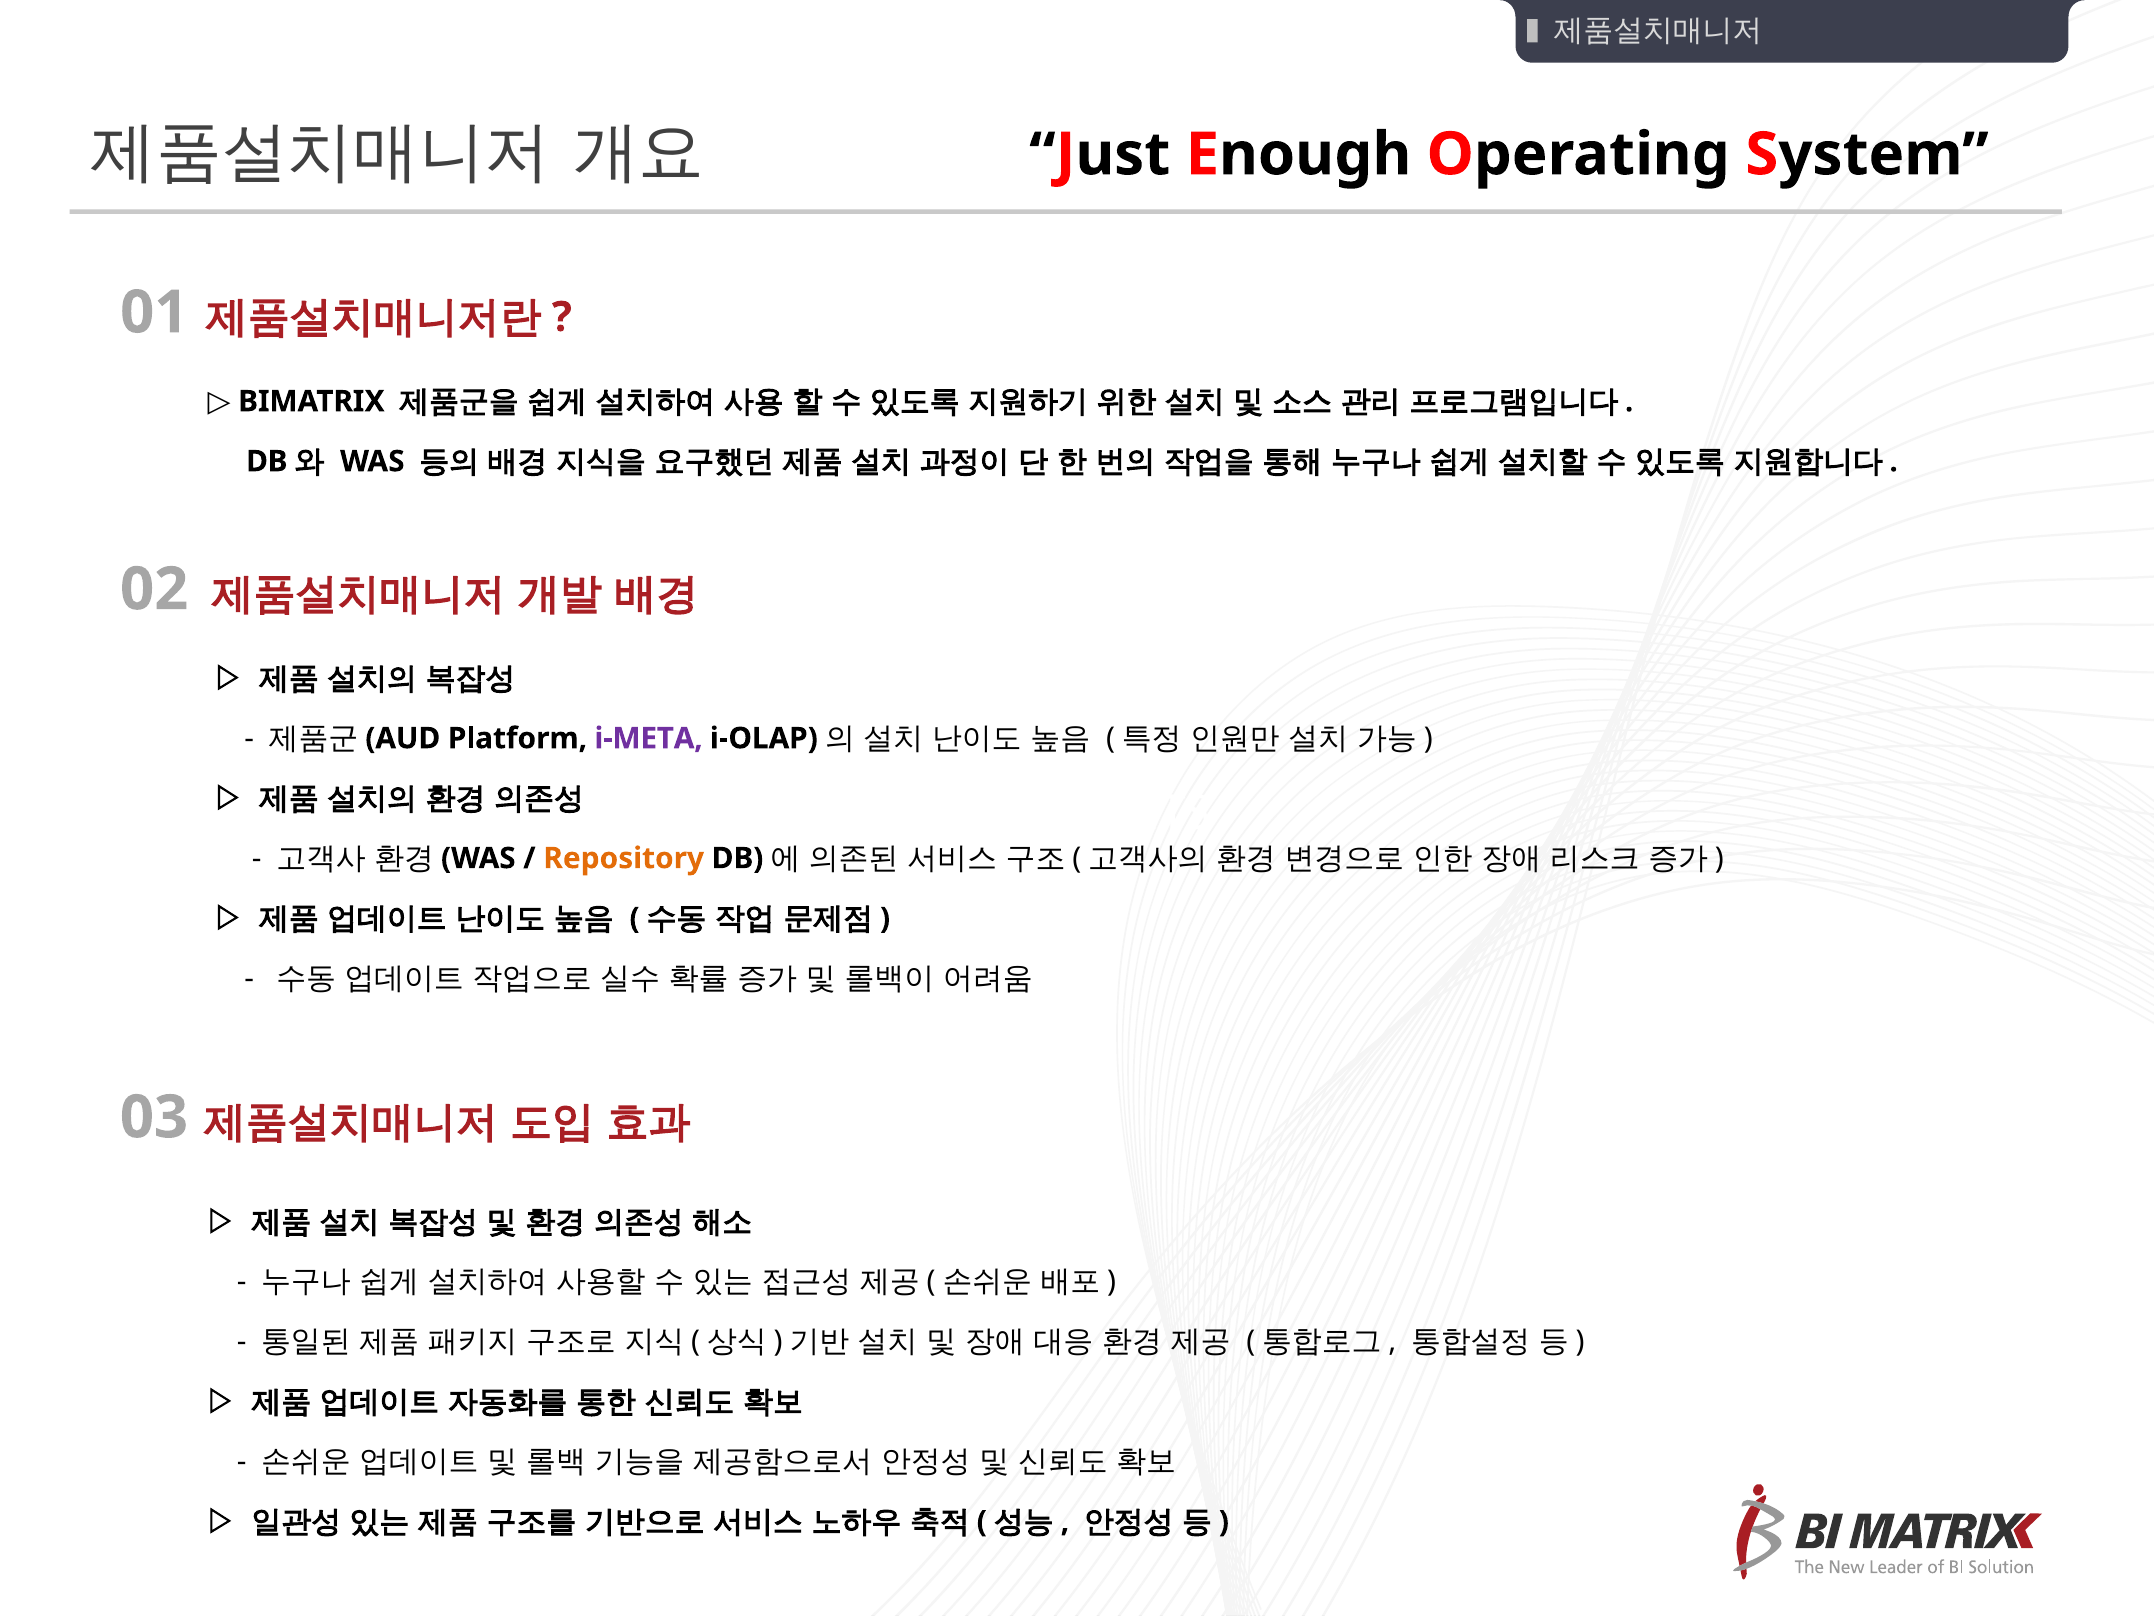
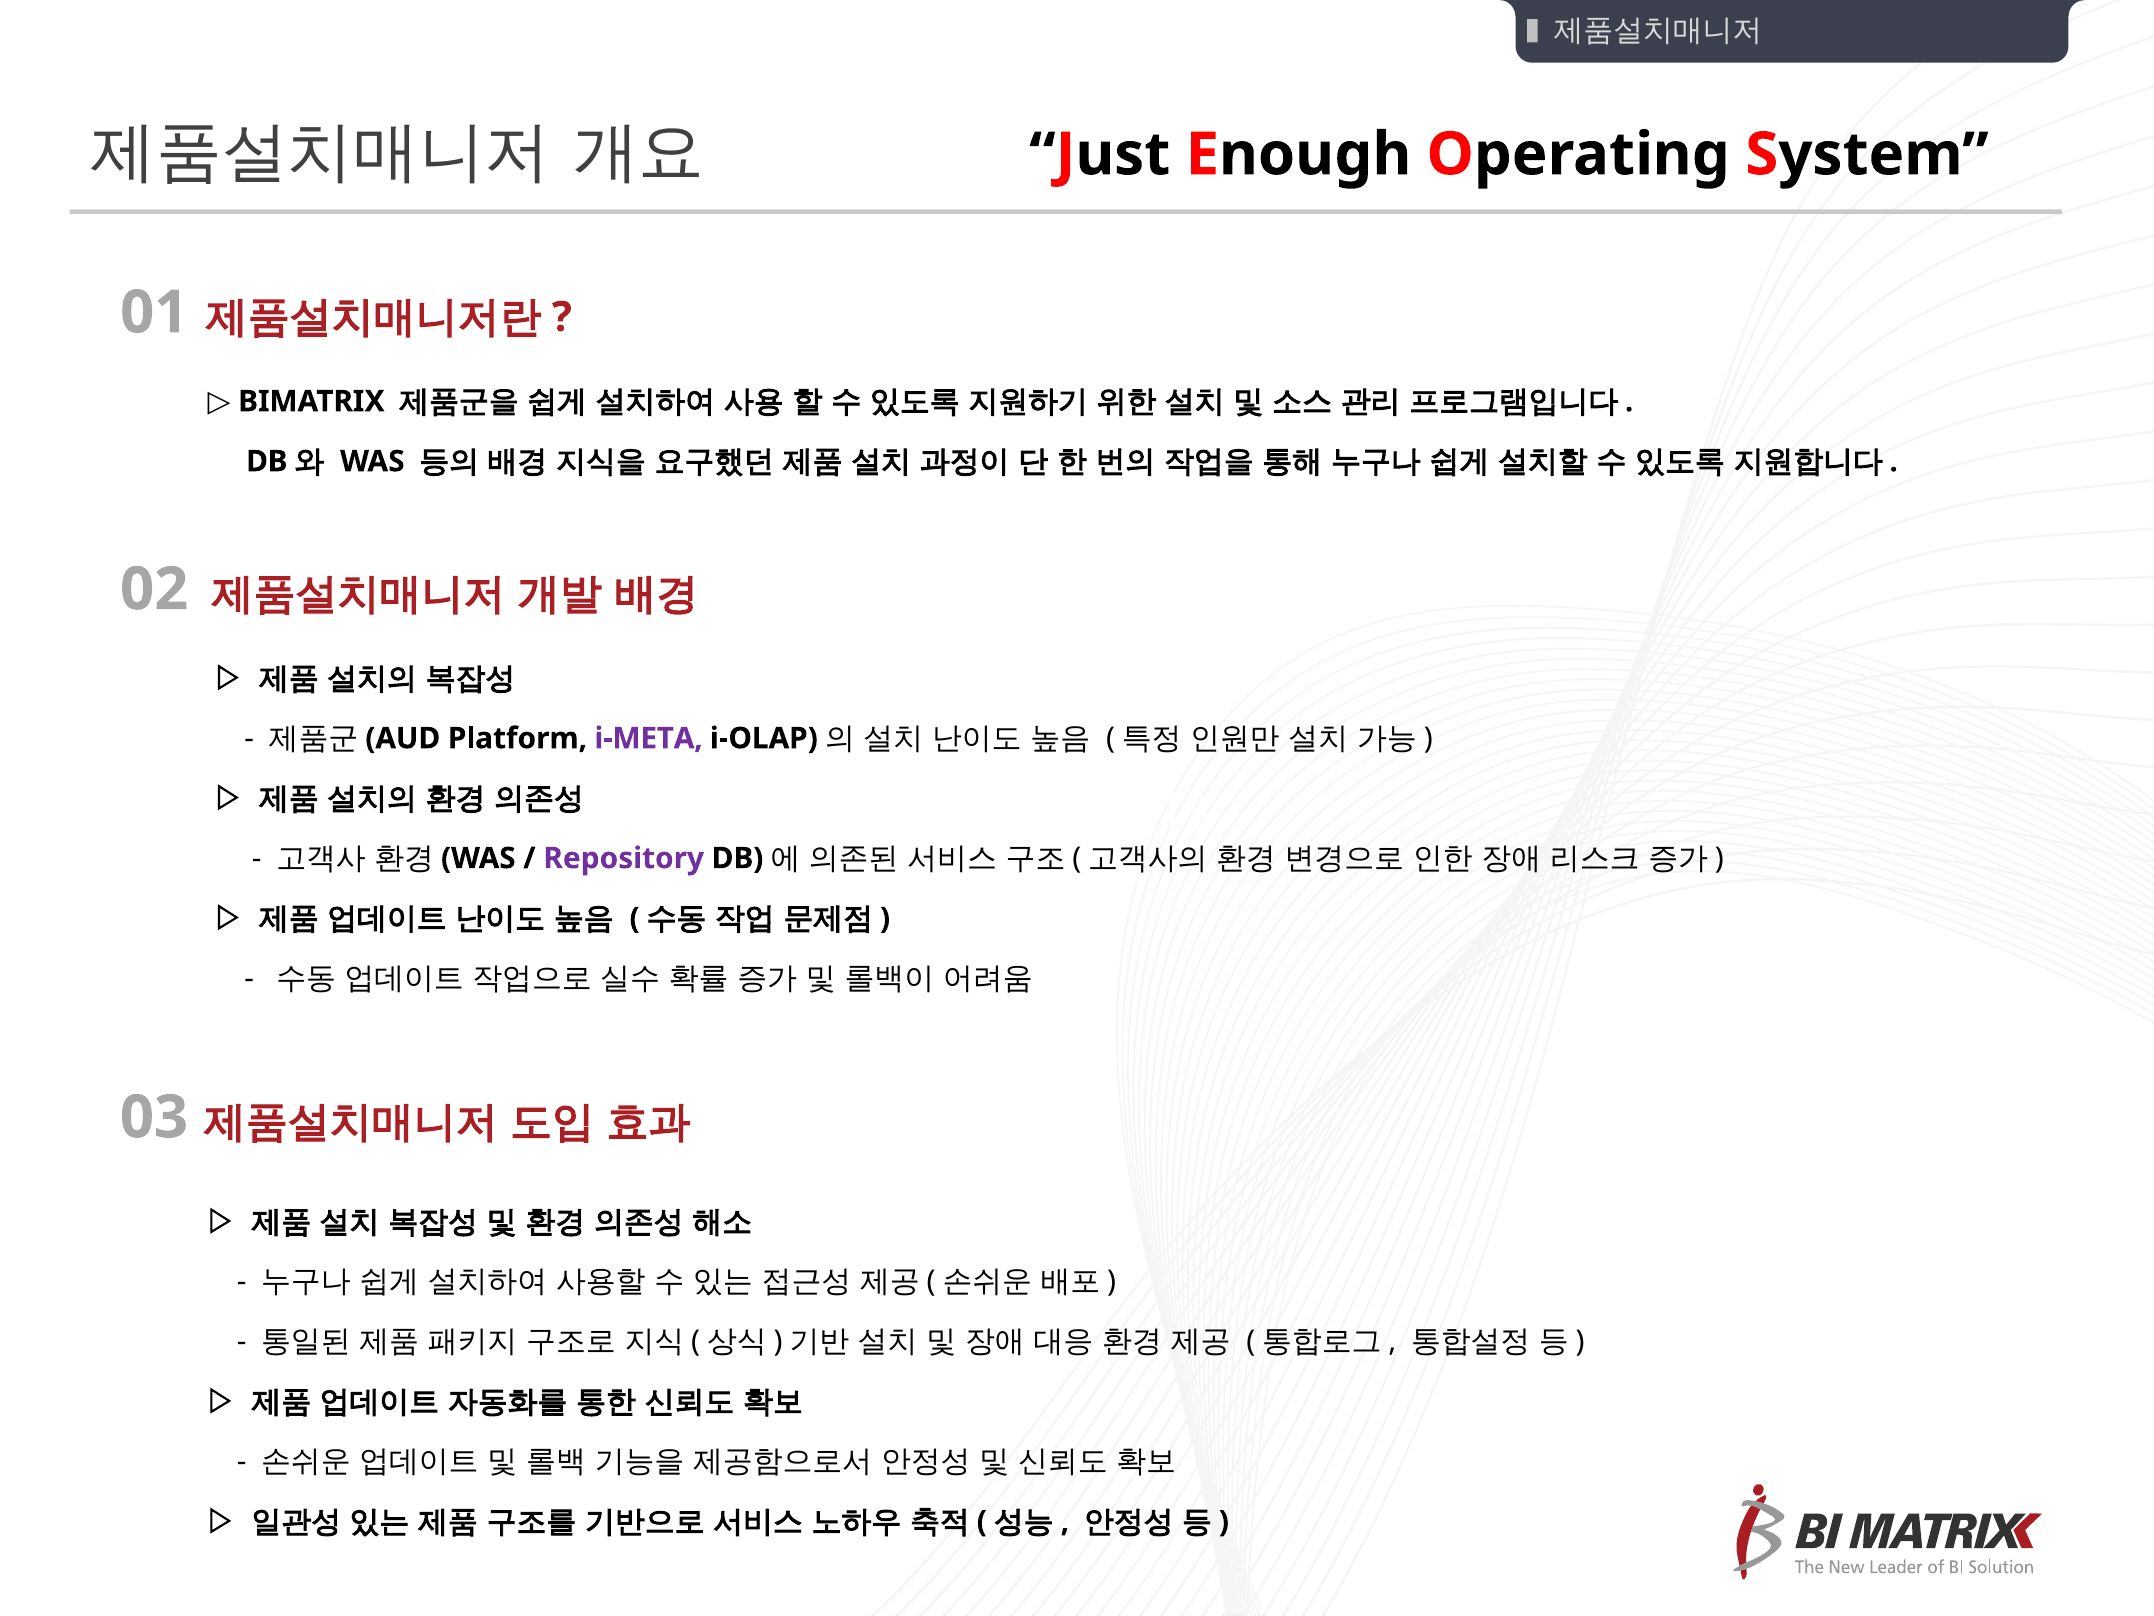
Repository colour: orange -> purple (624, 858)
